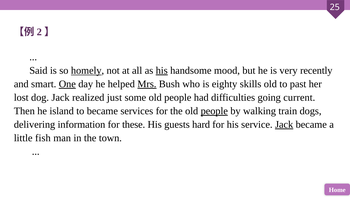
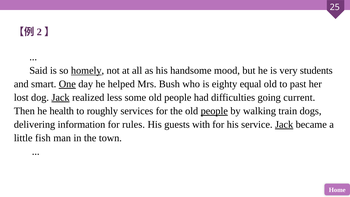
his underline: present -> none (162, 70)
recently: recently -> students (316, 70)
Mrs underline: present -> none (147, 84)
skills: skills -> equal (251, 84)
Jack underline: none -> present (61, 97)
just: just -> less (114, 97)
island: island -> health (62, 111)
to became: became -> roughly (102, 111)
these: these -> rules (134, 124)
hard: hard -> with (201, 124)
